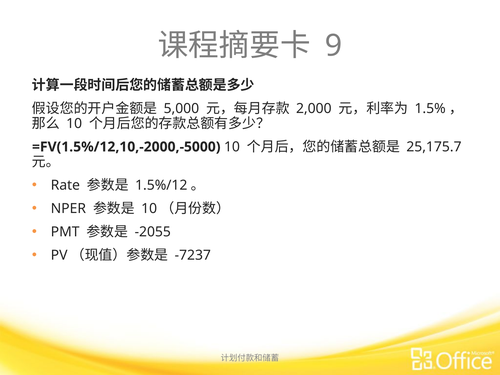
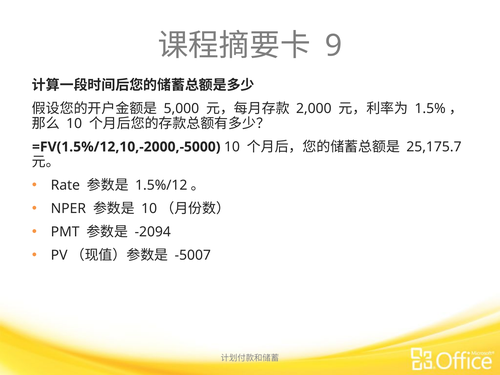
-2055: -2055 -> -2094 (153, 232)
-7237: -7237 -> -5007 (193, 255)
